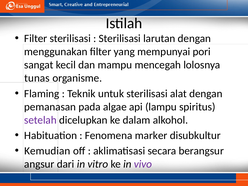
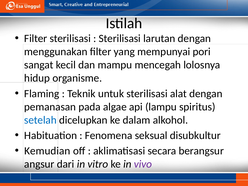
tunas: tunas -> hidup (37, 78)
setelah colour: purple -> blue (40, 120)
marker: marker -> seksual (151, 135)
